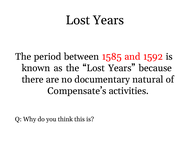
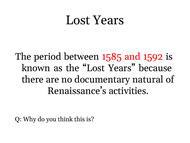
Compensate’s: Compensate’s -> Renaissance’s (77, 91)
